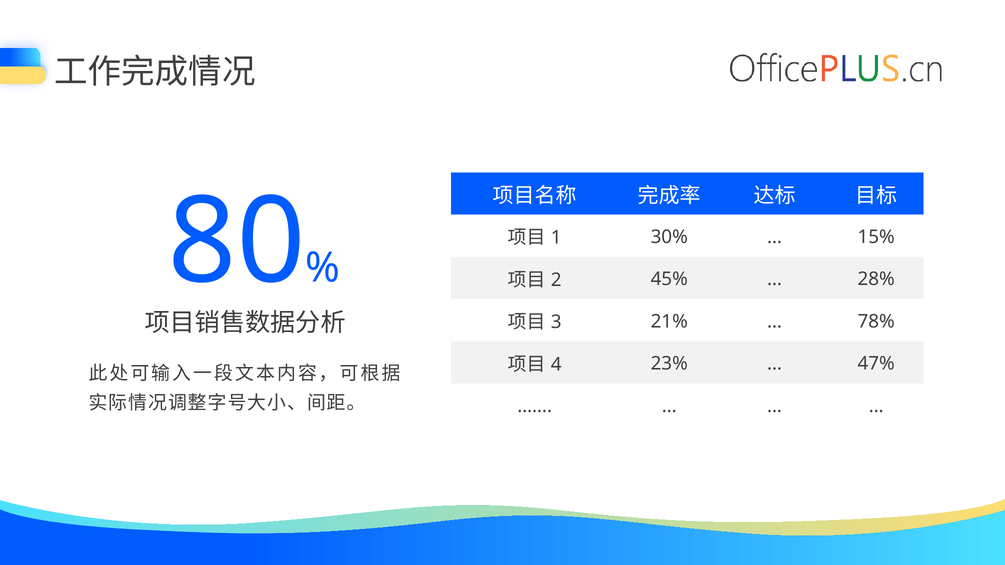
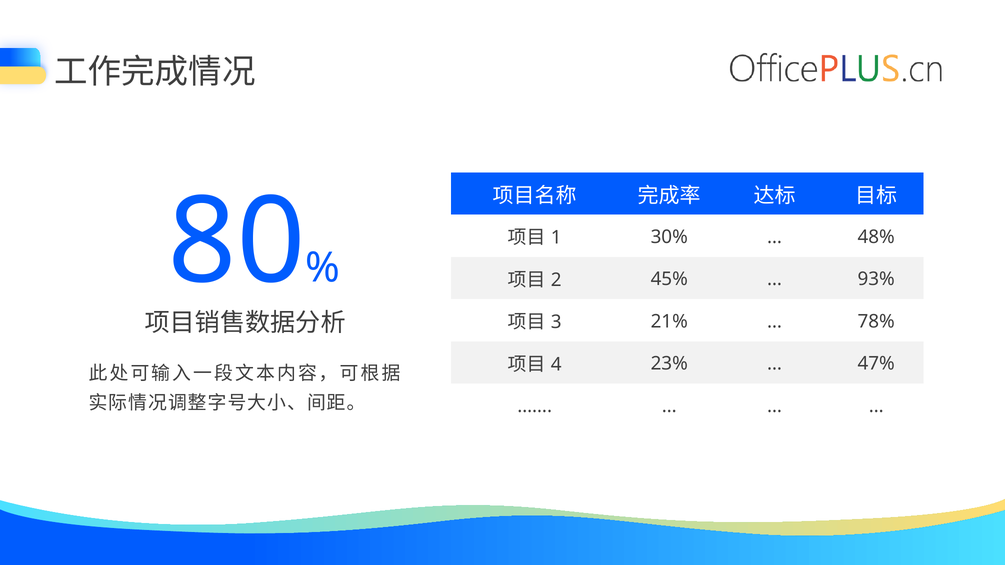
15%: 15% -> 48% (876, 237)
28%: 28% -> 93% (876, 279)
